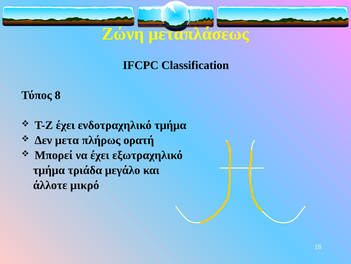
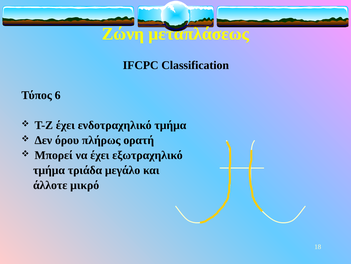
8: 8 -> 6 (58, 95)
μετα: μετα -> όρου (67, 140)
